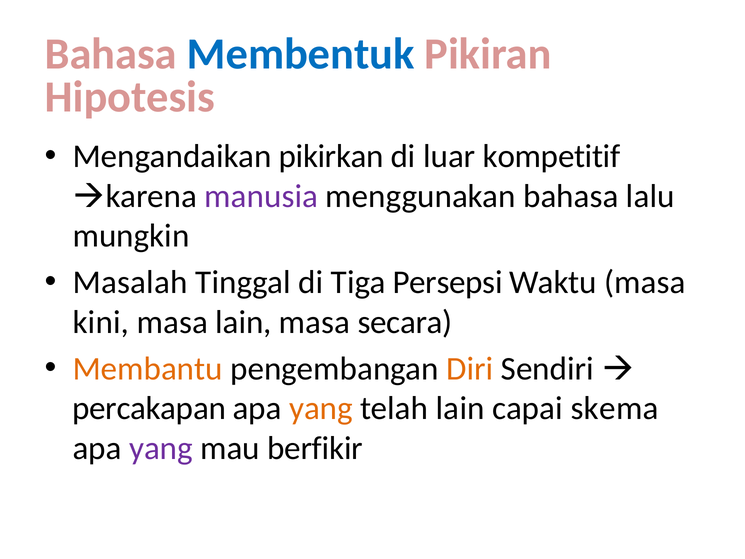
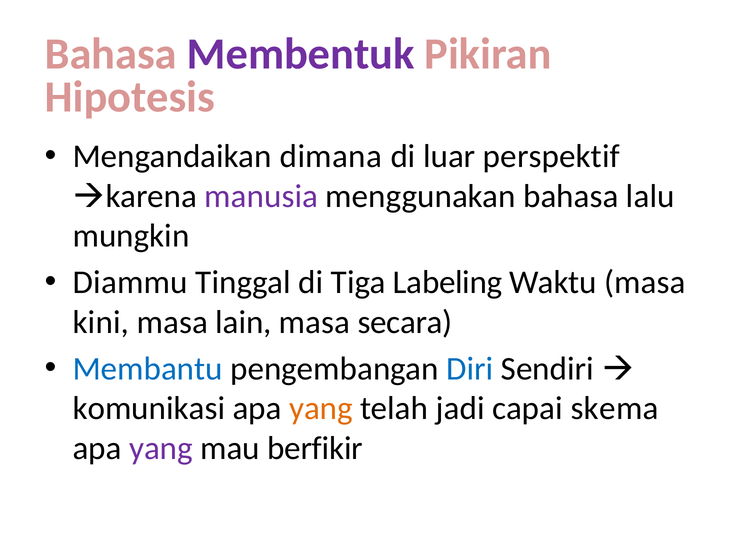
Membentuk colour: blue -> purple (301, 54)
pikirkan: pikirkan -> dimana (331, 156)
kompetitif: kompetitif -> perspektif (551, 156)
Masalah: Masalah -> Diammu (130, 282)
Persepsi: Persepsi -> Labeling (448, 282)
Membantu colour: orange -> blue (148, 368)
Diri colour: orange -> blue (470, 368)
percakapan: percakapan -> komunikasi (149, 408)
telah lain: lain -> jadi (460, 408)
